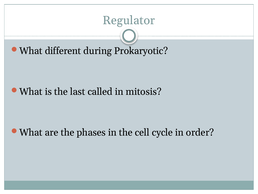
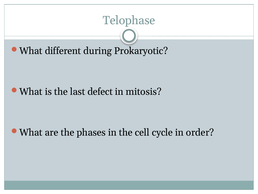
Regulator: Regulator -> Telophase (129, 20)
called: called -> defect (100, 92)
